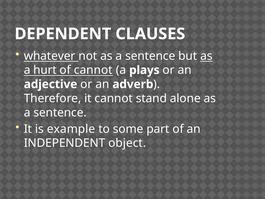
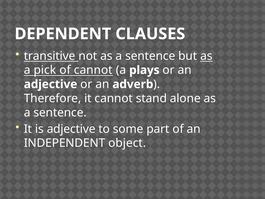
whatever: whatever -> transitive (50, 56)
hurt: hurt -> pick (45, 70)
is example: example -> adjective (71, 129)
